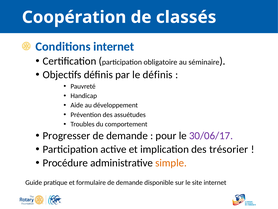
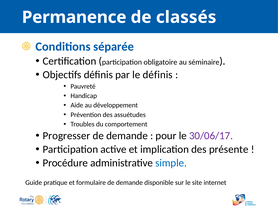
Coopération: Coopération -> Permanence (74, 17)
Conditions internet: internet -> séparée (114, 47)
trésorier: trésorier -> présente (229, 149)
simple colour: orange -> blue (171, 163)
